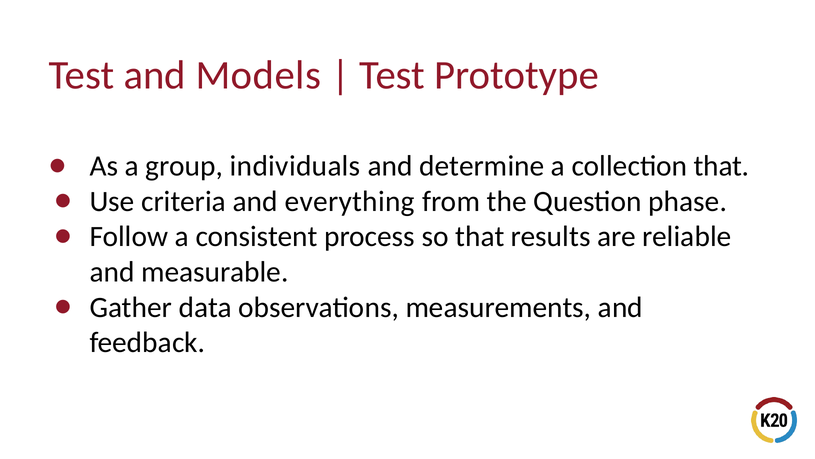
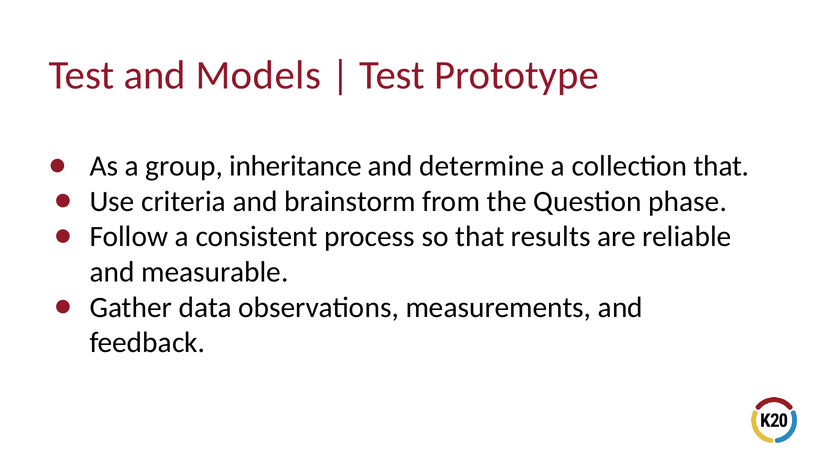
individuals: individuals -> inheritance (295, 166)
everything: everything -> brainstorm (350, 201)
